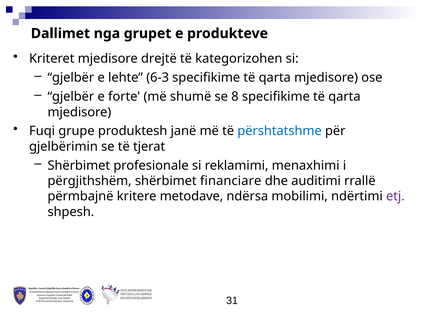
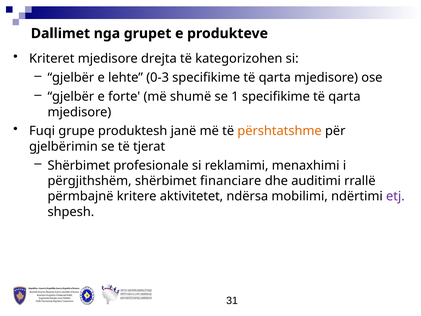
drejtë: drejtë -> drejta (159, 59)
6-3: 6-3 -> 0-3 (158, 78)
8: 8 -> 1 (235, 97)
përshtatshme colour: blue -> orange (280, 131)
metodave: metodave -> aktivitetet (191, 196)
